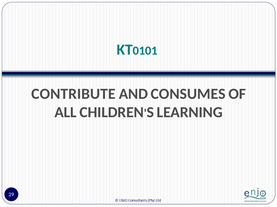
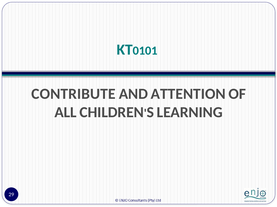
CONSUMES: CONSUMES -> ATTENTION (188, 94)
